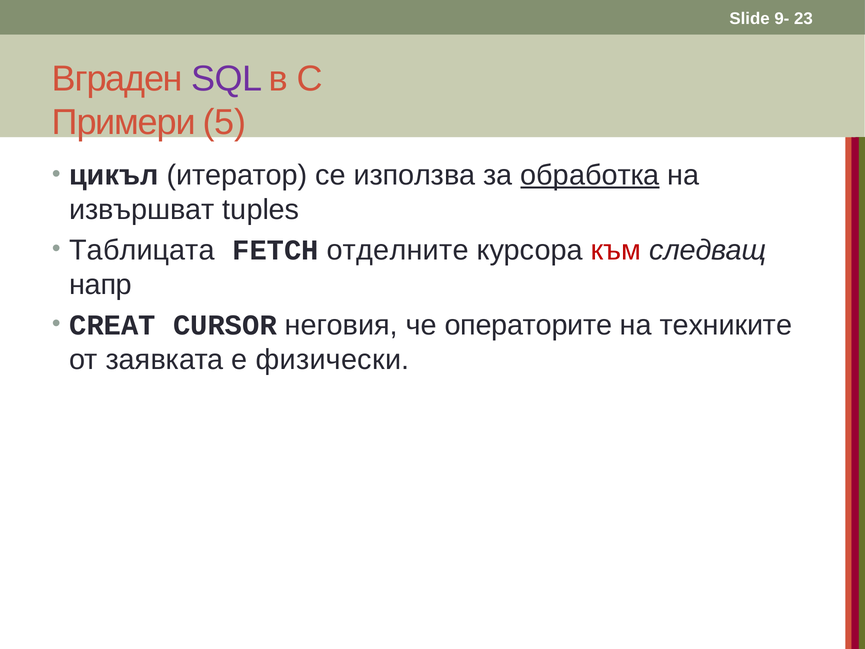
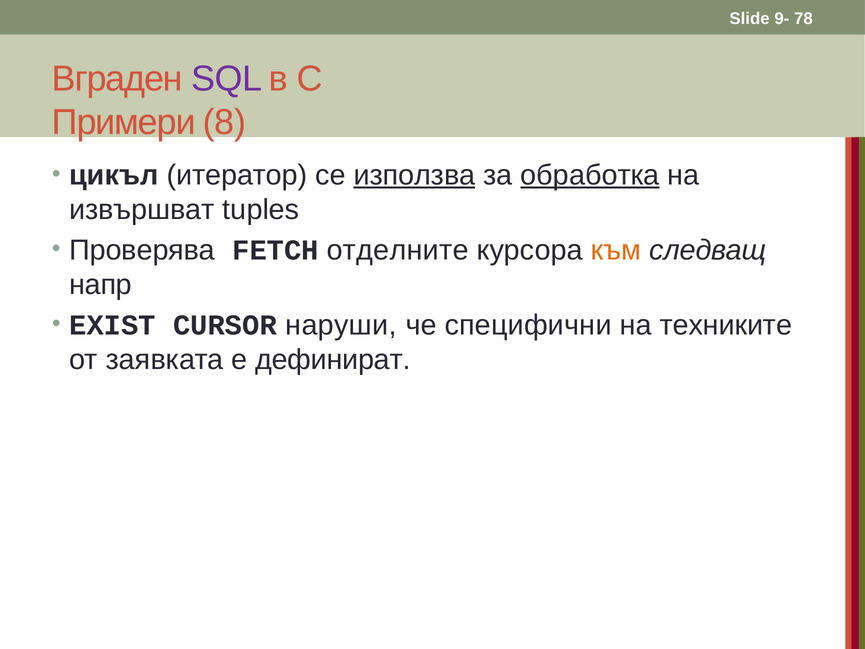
23: 23 -> 78 (803, 18)
5: 5 -> 8 (224, 122)
използва underline: none -> present (415, 175)
Таблицата: Таблицата -> Проверява (142, 250)
към colour: red -> orange (616, 250)
CREAT: CREAT -> EXIST (112, 325)
неговия: неговия -> наруши (341, 325)
операторите: операторите -> специфични (528, 325)
физически: физически -> дефинират (333, 360)
